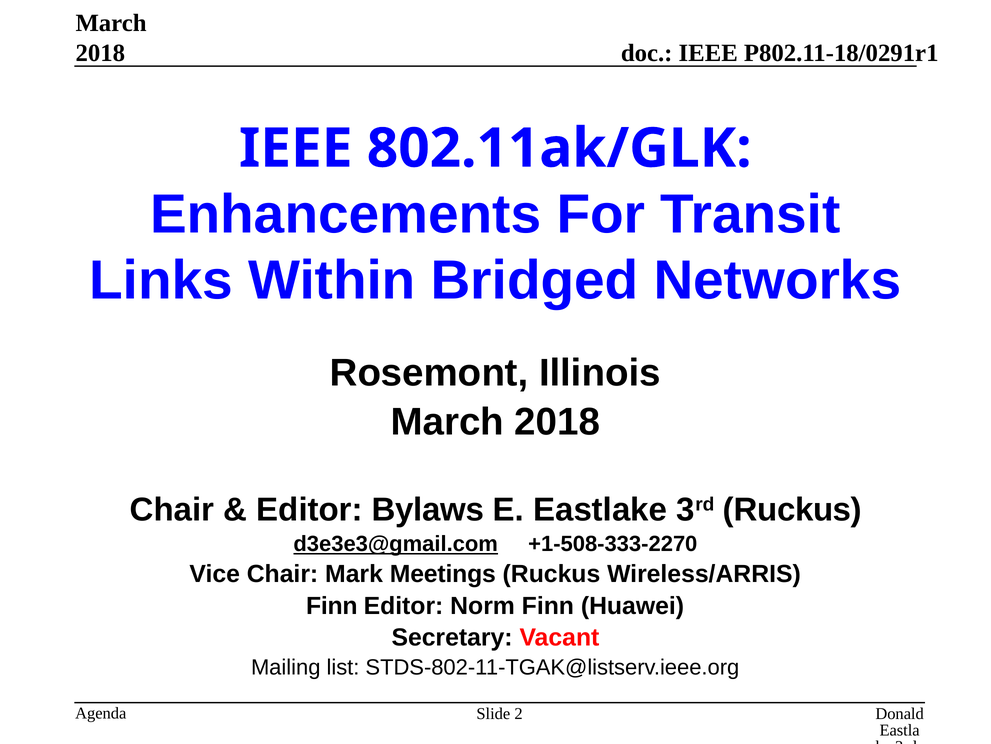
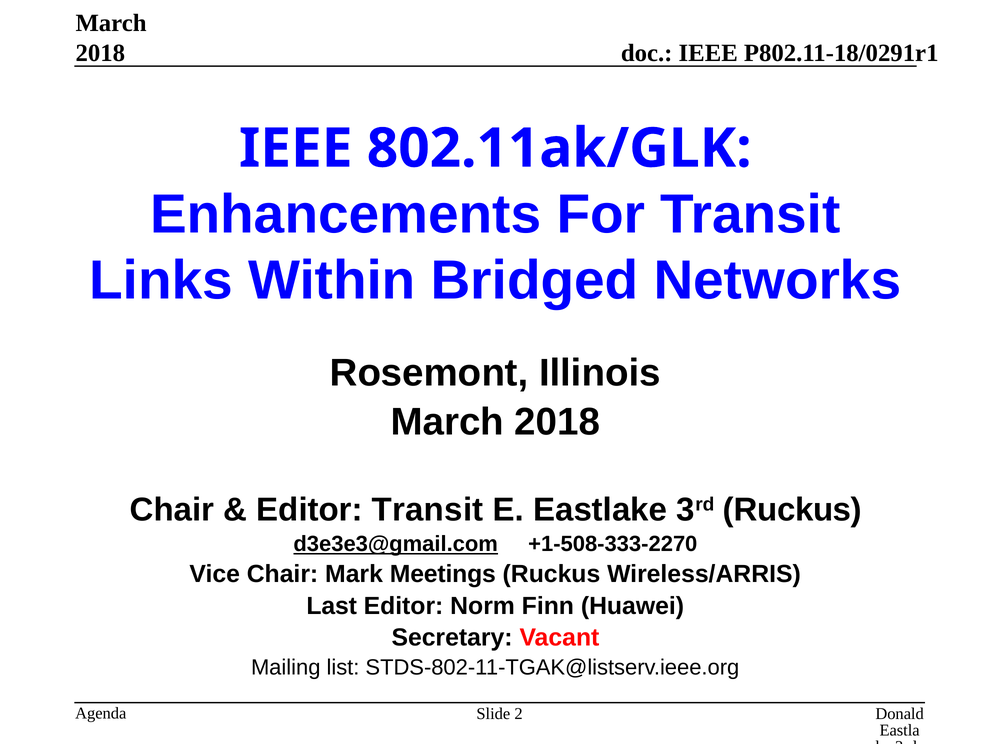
Editor Bylaws: Bylaws -> Transit (428, 509)
Finn: Finn -> Last (332, 605)
